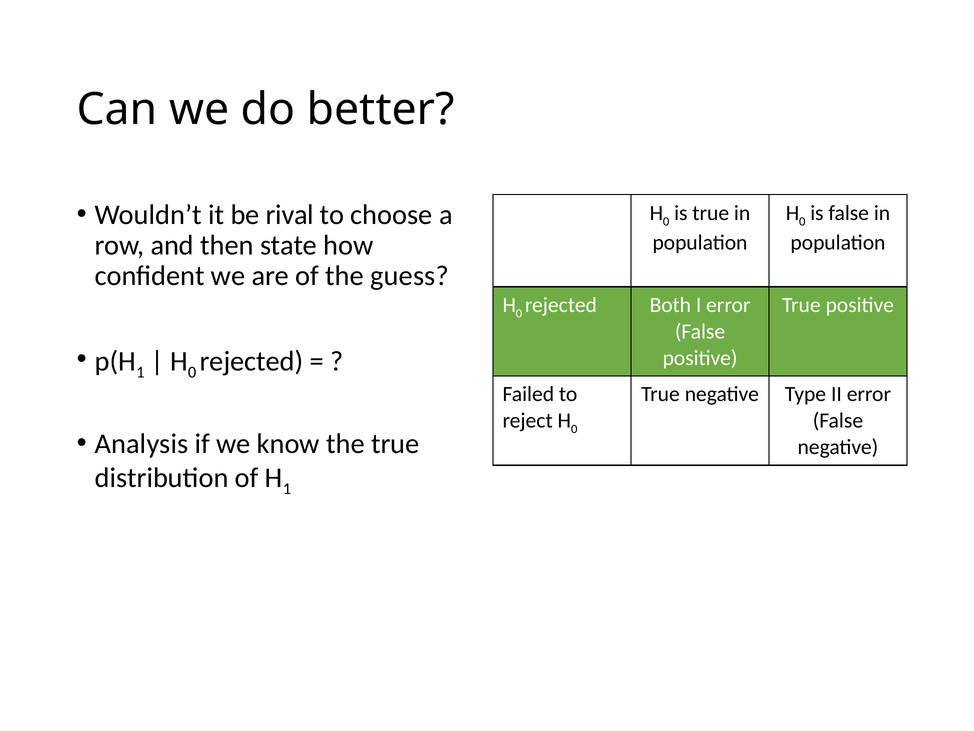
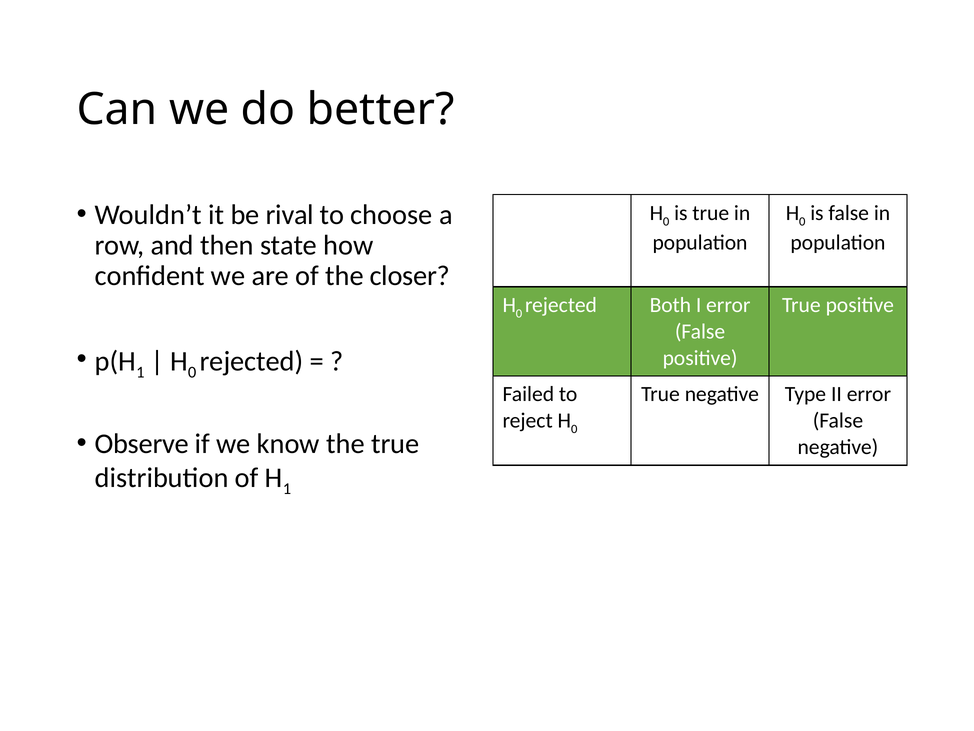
guess: guess -> closer (410, 276)
Analysis: Analysis -> Observe (142, 443)
